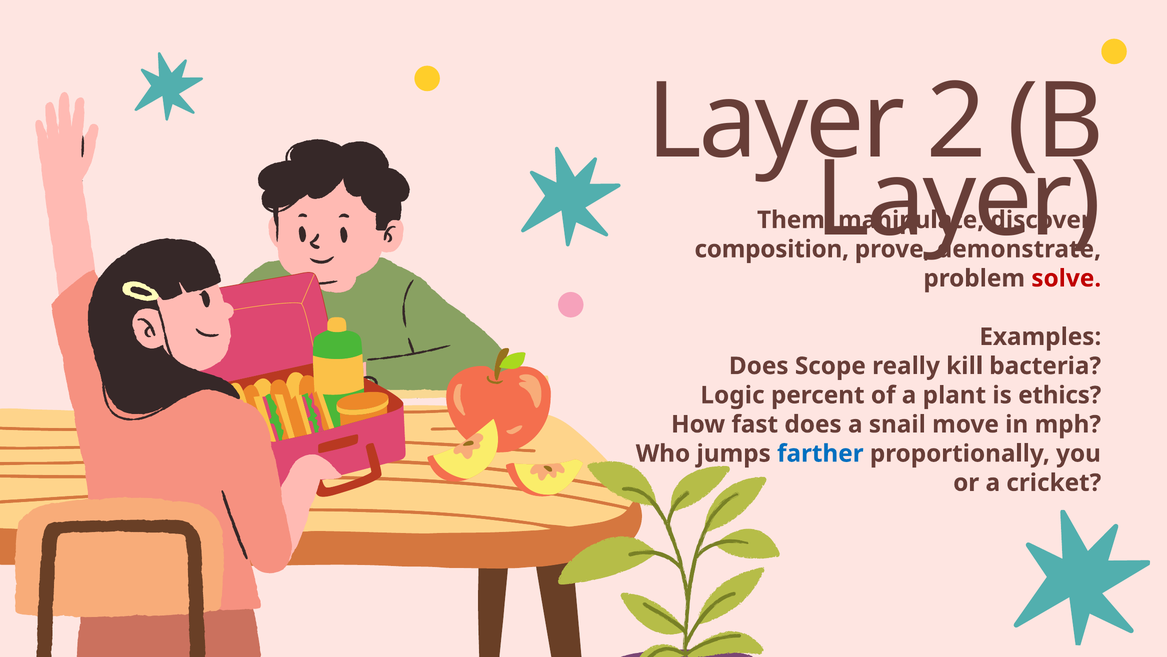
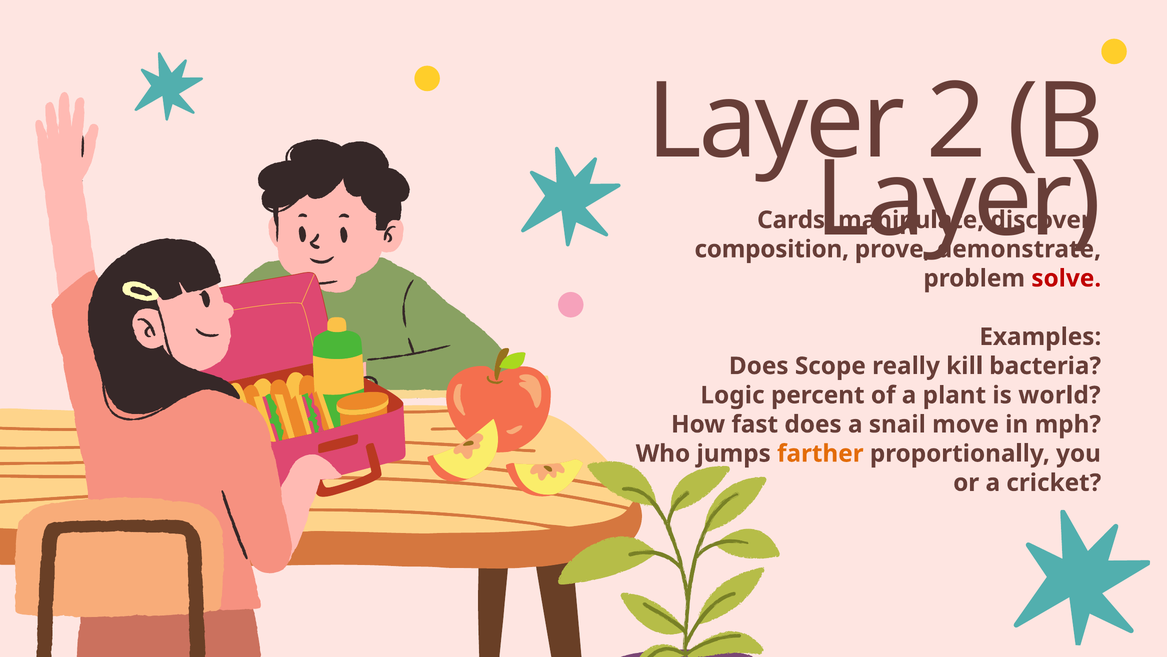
Them: Them -> Cards (794, 220)
ethics: ethics -> world (1059, 395)
farther colour: blue -> orange (820, 453)
